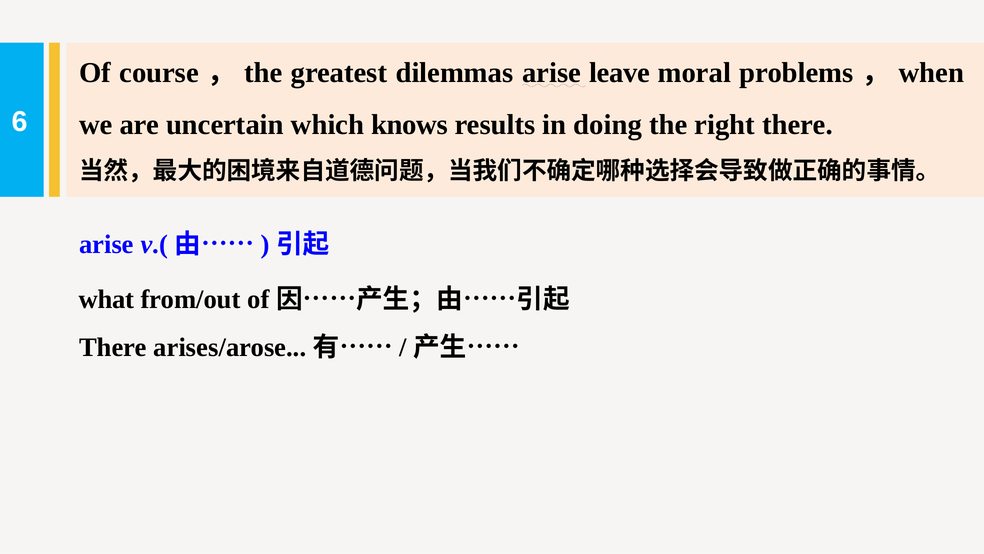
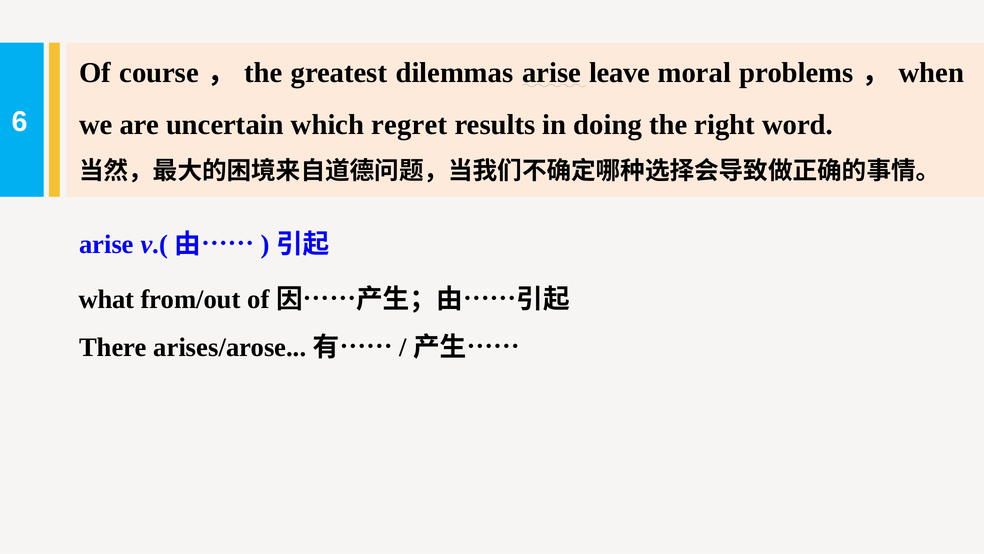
knows: knows -> regret (409, 124)
right there: there -> word (797, 124)
